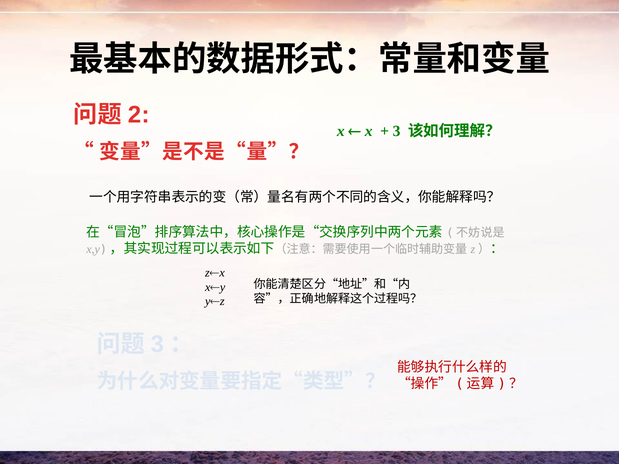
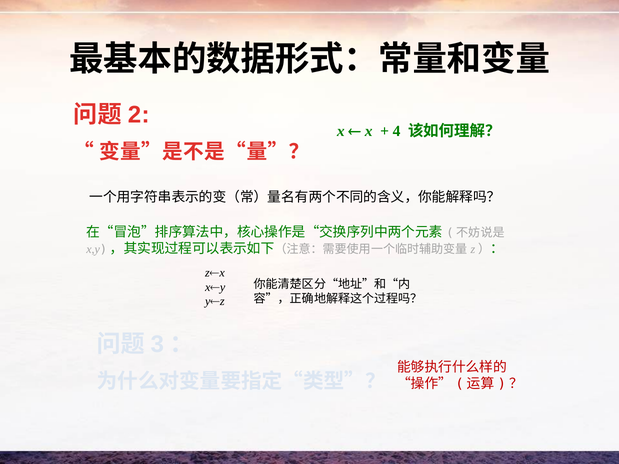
3: 3 -> 4 (397, 131)
